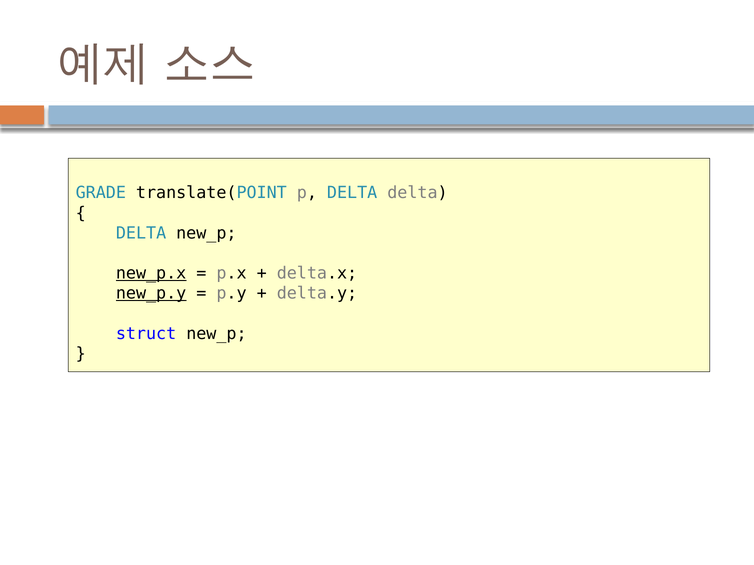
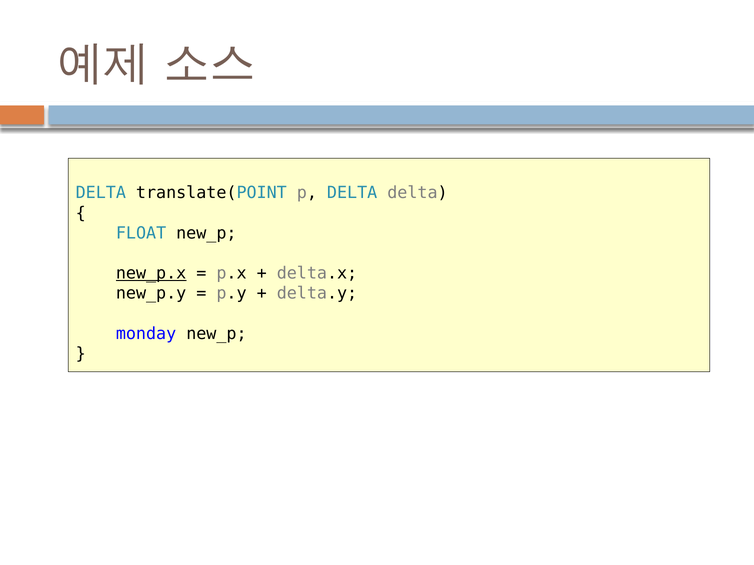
GRADE: GRADE -> DELTA (101, 193)
DELTA: DELTA -> FLOAT (141, 233)
new_p.y underline: present -> none (151, 294)
struct: struct -> monday (146, 334)
